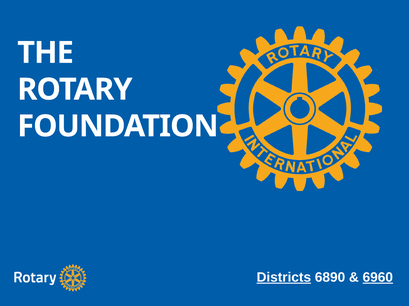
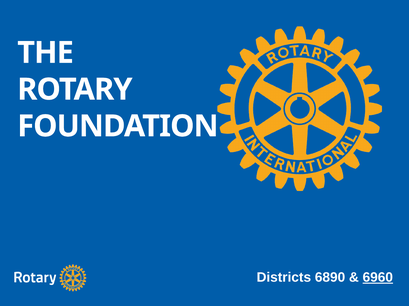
Districts underline: present -> none (284, 278)
